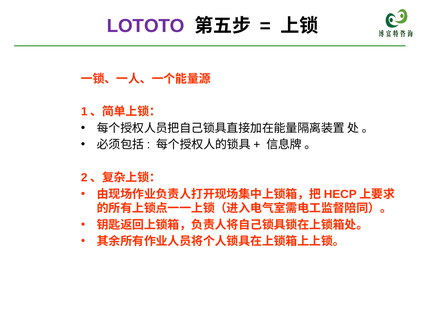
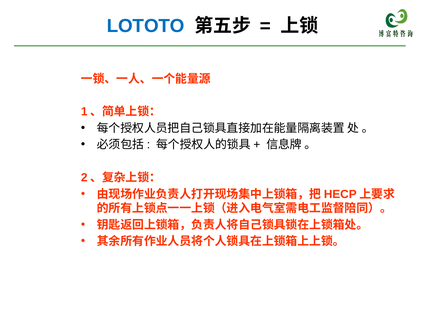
LOTOTO colour: purple -> blue (146, 26)
